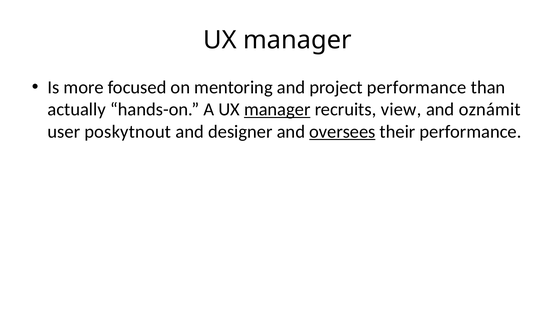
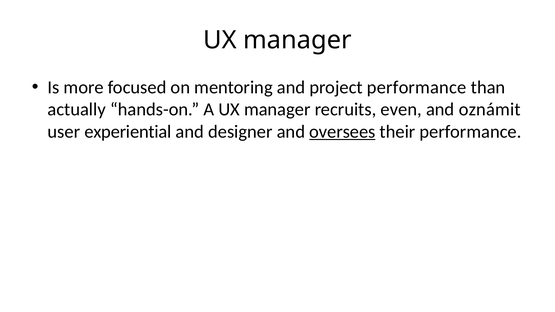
manager underline: present -> none (277, 110)
view: view -> even (401, 110)
poskytnout: poskytnout -> experiential (128, 132)
